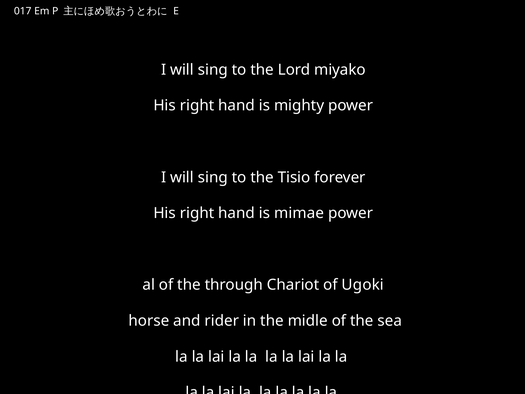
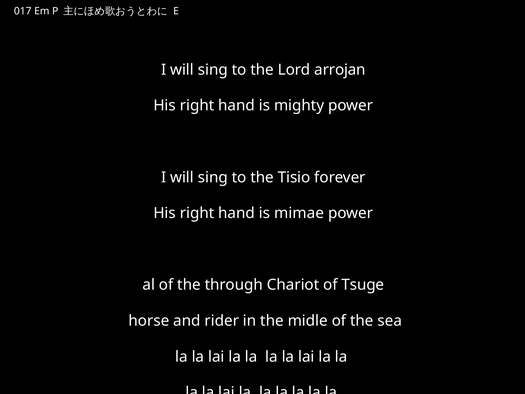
miyako: miyako -> arrojan (340, 70)
Ugoki: Ugoki -> Tsuge (363, 285)
